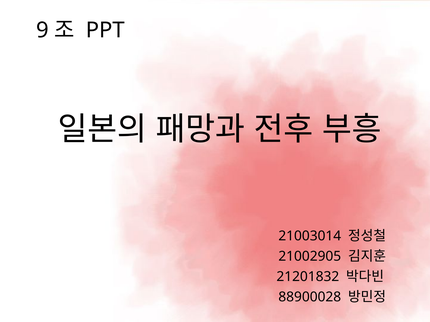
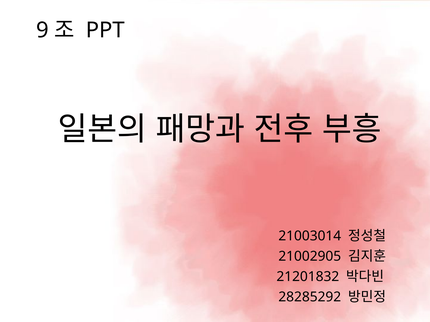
88900028: 88900028 -> 28285292 (310, 297)
